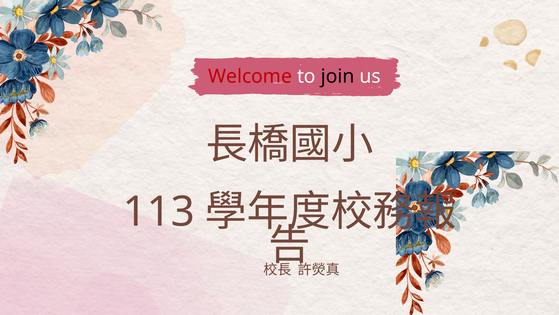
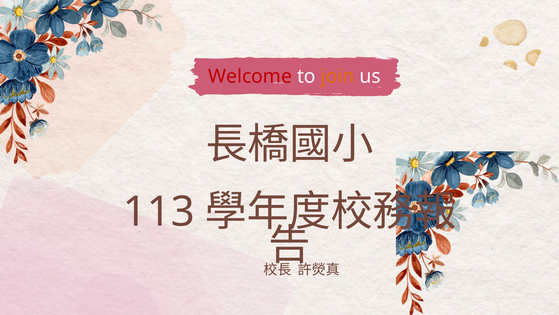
join colour: black -> orange (338, 76)
